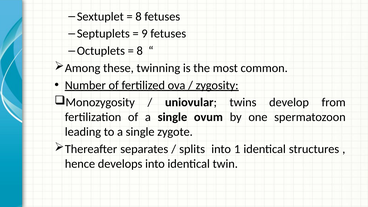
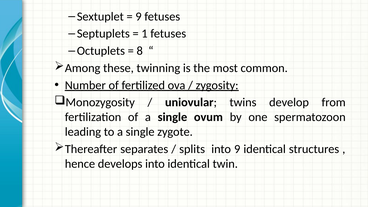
8: 8 -> 9 (139, 16)
9: 9 -> 1 (145, 34)
into 1: 1 -> 9 (237, 149)
